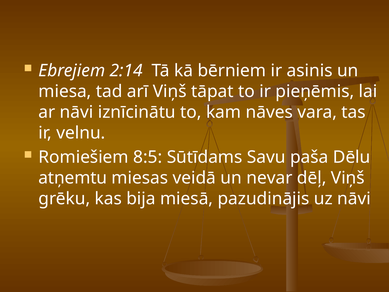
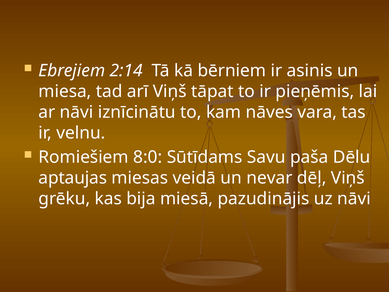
8:5: 8:5 -> 8:0 (148, 157)
atņemtu: atņemtu -> aptaujas (73, 178)
